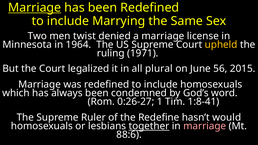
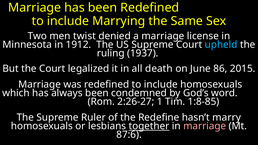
Marriage underline: present -> none (35, 8)
1964: 1964 -> 1912 (78, 45)
upheld colour: yellow -> light blue (221, 45)
1971: 1971 -> 1937 (143, 53)
plural: plural -> death (159, 69)
56: 56 -> 86 (220, 69)
0:26-27: 0:26-27 -> 2:26-27 (136, 102)
1:8-41: 1:8-41 -> 1:8-85 (204, 102)
would: would -> marry (227, 117)
88:6: 88:6 -> 87:6 (129, 135)
